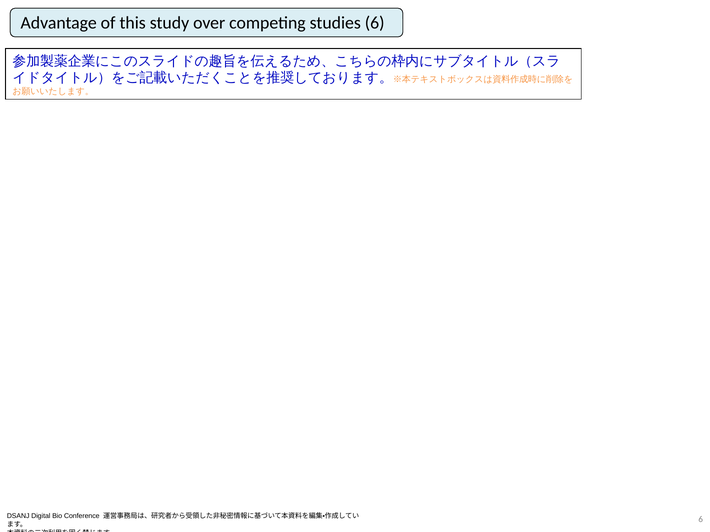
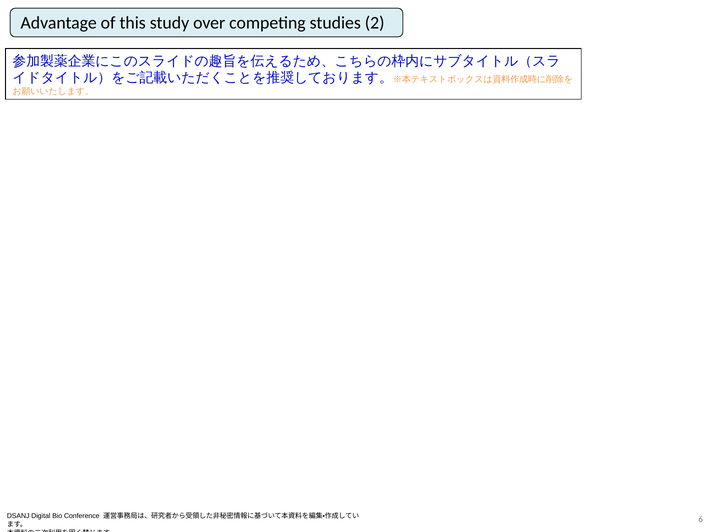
studies 6: 6 -> 2 (375, 23)
